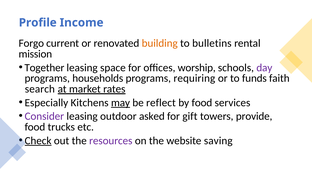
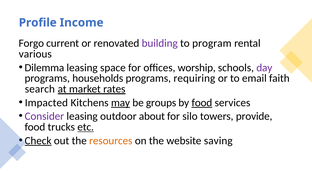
building colour: orange -> purple (160, 43)
bulletins: bulletins -> program (212, 43)
mission: mission -> various (35, 54)
Together: Together -> Dilemma (44, 68)
funds: funds -> email (254, 79)
Especially: Especially -> Impacted (46, 103)
reflect: reflect -> groups (161, 103)
food underline: none -> present (202, 103)
asked: asked -> about (152, 117)
gift: gift -> silo (190, 117)
etc underline: none -> present (86, 127)
resources colour: purple -> orange (111, 141)
